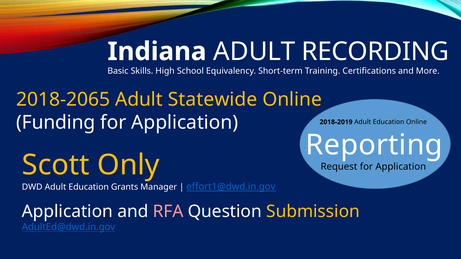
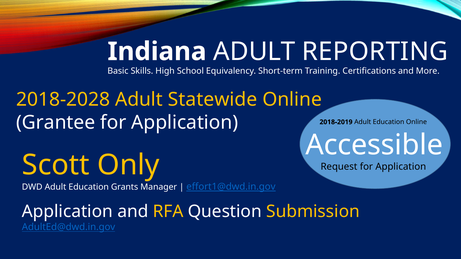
RECORDING: RECORDING -> REPORTING (375, 52)
2018-2065: 2018-2065 -> 2018-2028 (63, 100)
Funding: Funding -> Grantee (56, 123)
Reporting: Reporting -> Accessible (374, 145)
RFA colour: pink -> yellow (168, 212)
